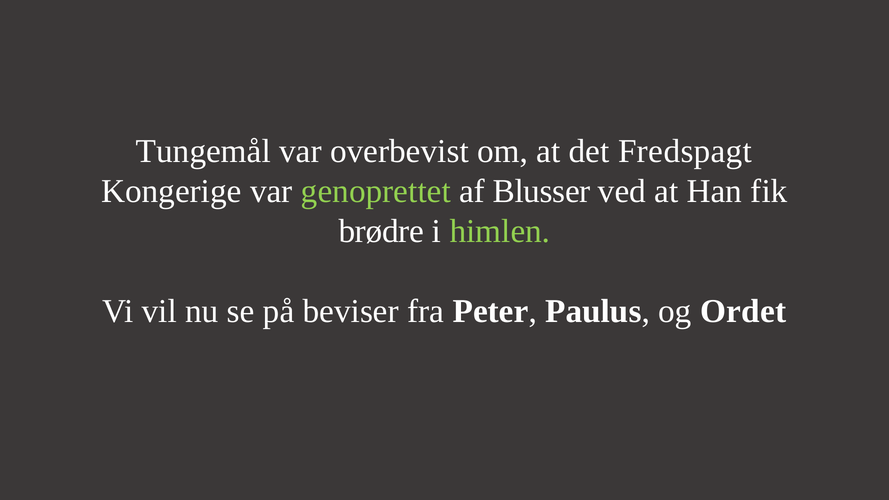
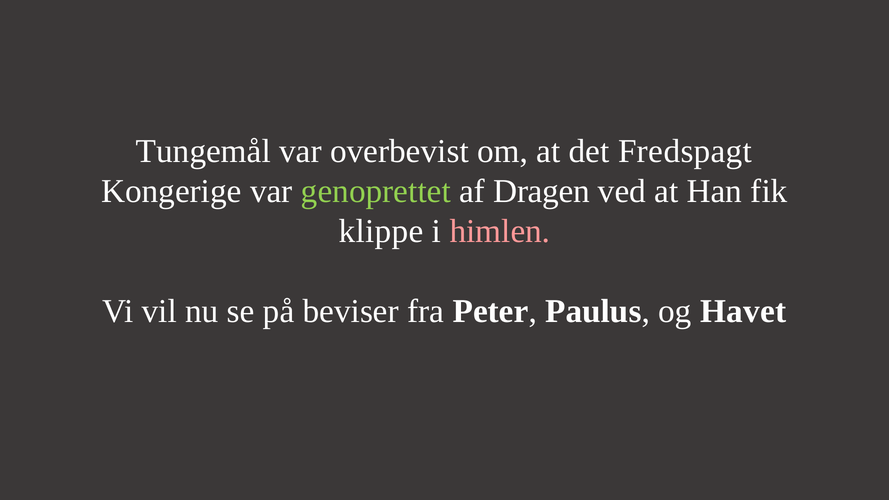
Blusser: Blusser -> Dragen (542, 191)
brødre: brødre -> klippe (381, 231)
himlen colour: light green -> pink (500, 231)
Ordet: Ordet -> Havet (743, 312)
